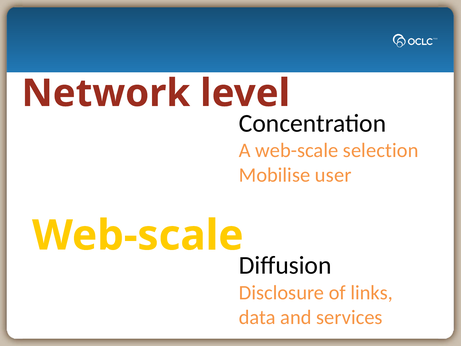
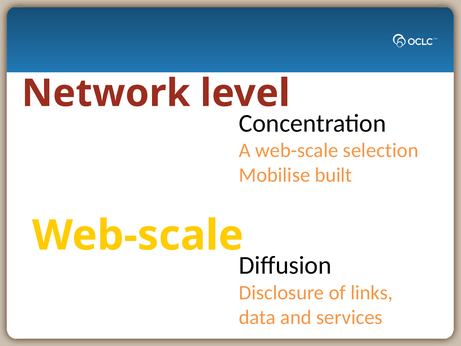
user: user -> built (333, 175)
